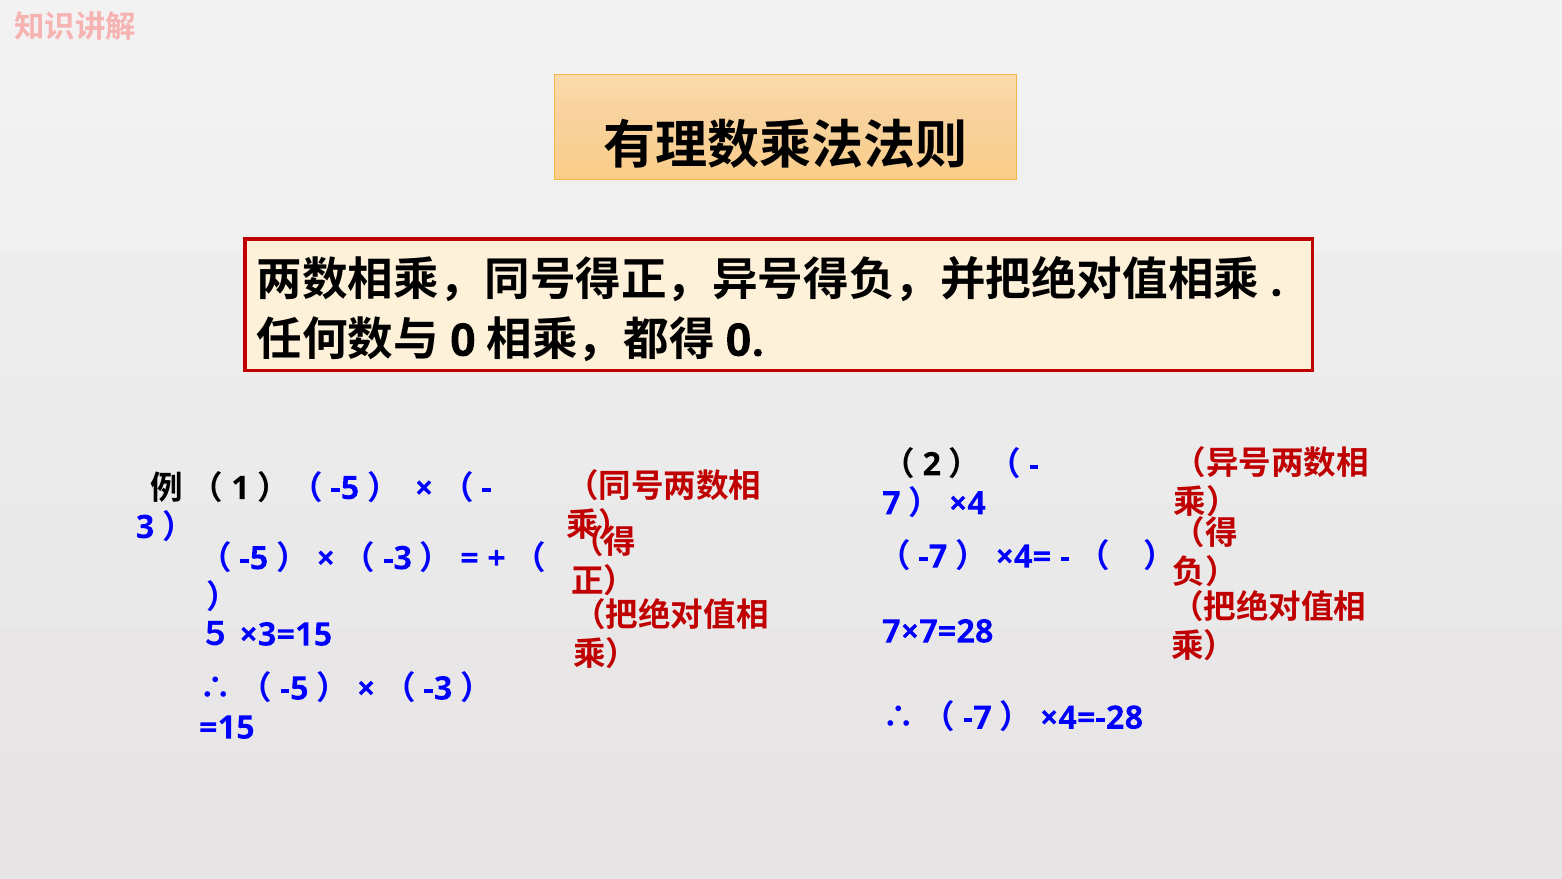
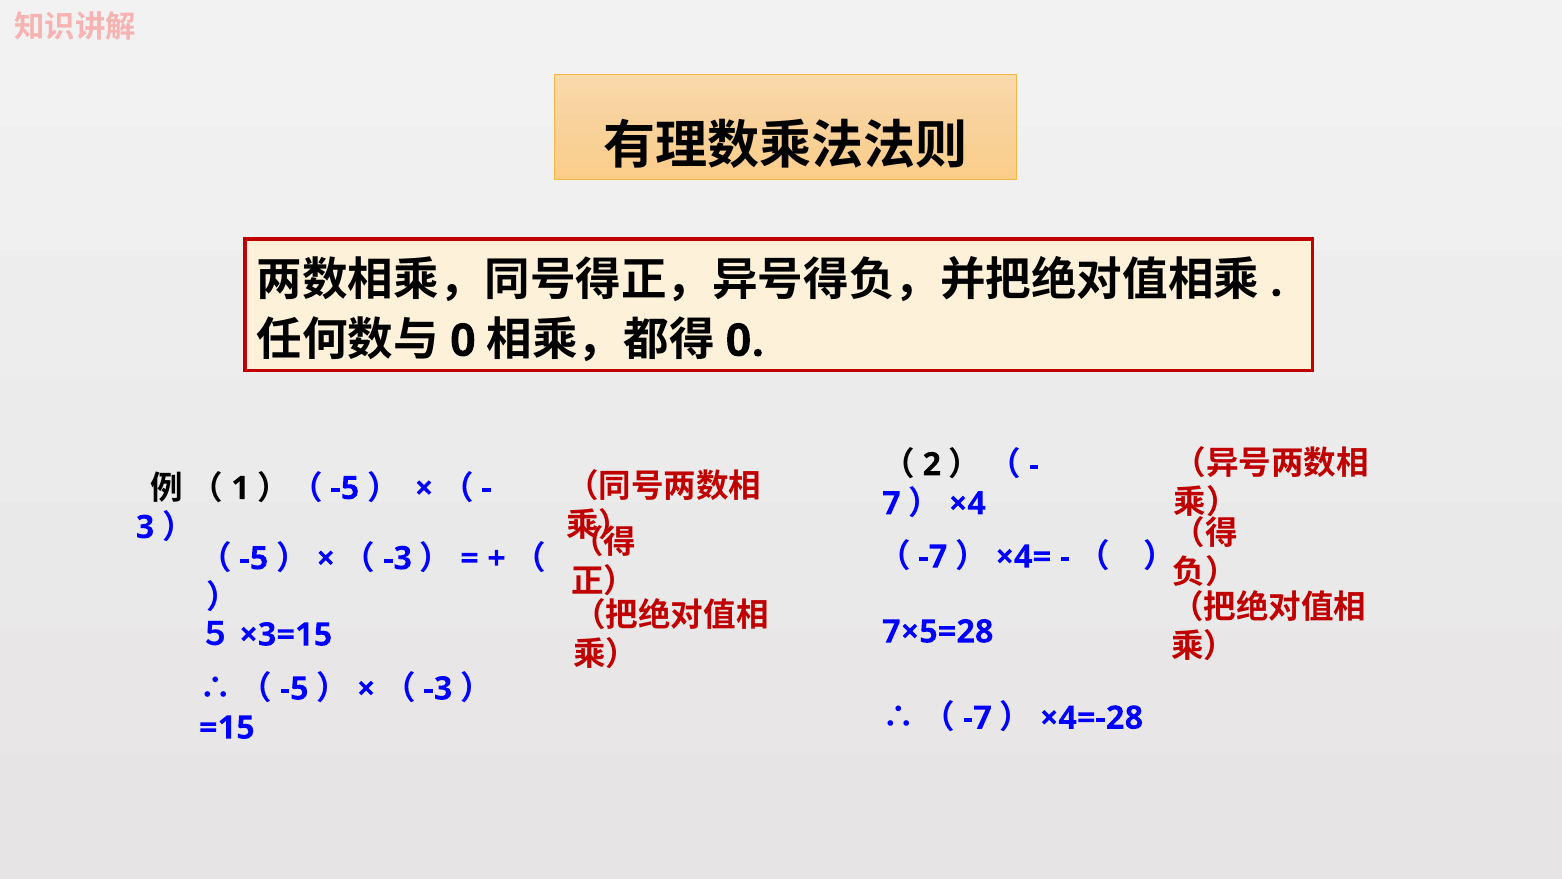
7×7=28: 7×7=28 -> 7×5=28 (938, 632)
